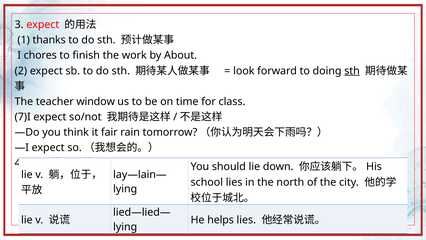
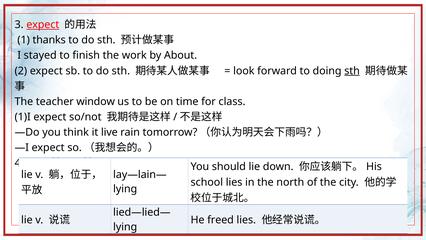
expect underline: none -> present (43, 25)
chores: chores -> stayed (40, 55)
7)I: 7)I -> 1)I (23, 117)
fair: fair -> live (109, 132)
helps: helps -> freed (221, 220)
